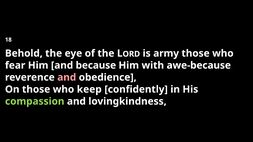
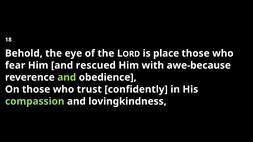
army: army -> place (166, 53)
because: because -> rescued (96, 65)
and colour: pink -> light green (67, 77)
keep: keep -> trust (89, 90)
